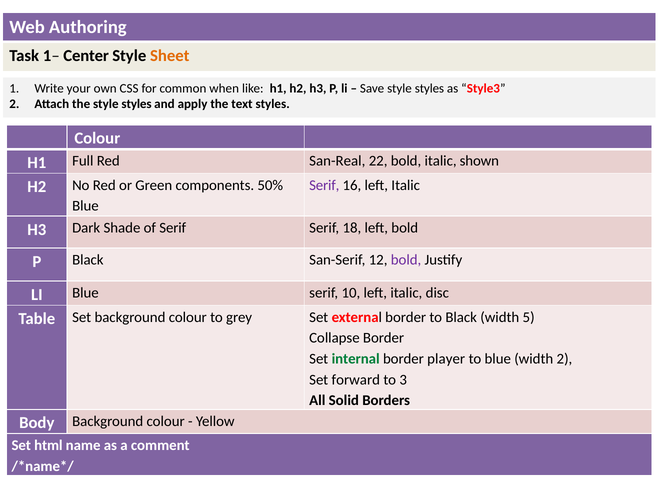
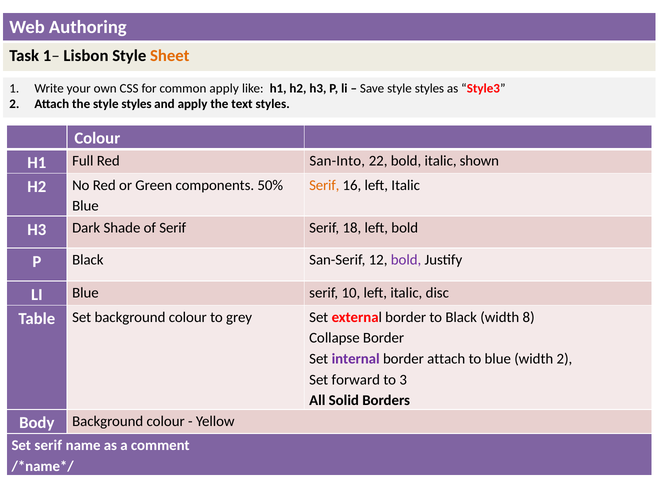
Center: Center -> Lisbon (86, 56)
common when: when -> apply (224, 88)
San-Real: San-Real -> San-Into (337, 161)
Serif colour: purple -> orange (324, 185)
5: 5 -> 8 (529, 318)
internal colour: green -> purple (356, 359)
border player: player -> attach (446, 359)
Set html: html -> serif (48, 446)
